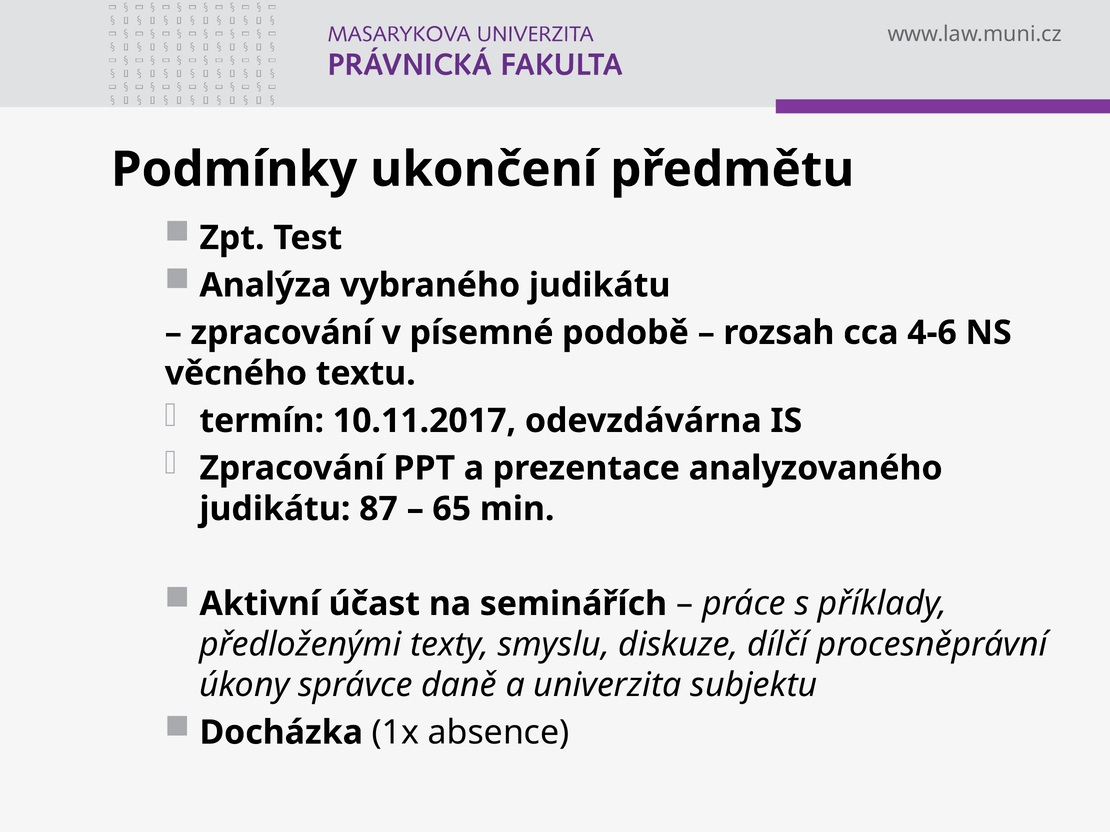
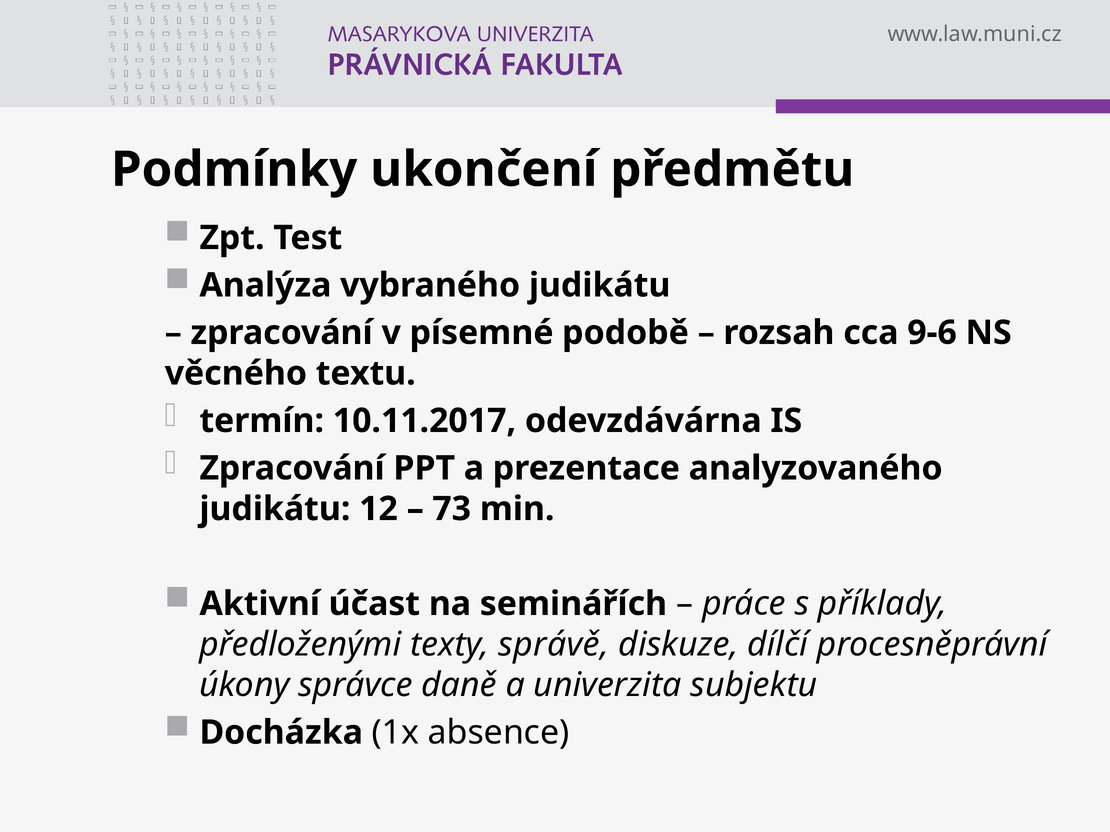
4-6: 4-6 -> 9-6 (932, 333)
87: 87 -> 12 (378, 509)
65: 65 -> 73 (452, 509)
smyslu: smyslu -> správě (553, 645)
